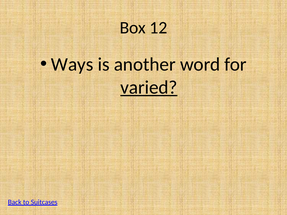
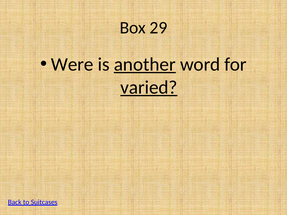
12: 12 -> 29 (158, 28)
Ways: Ways -> Were (72, 64)
another underline: none -> present (145, 64)
